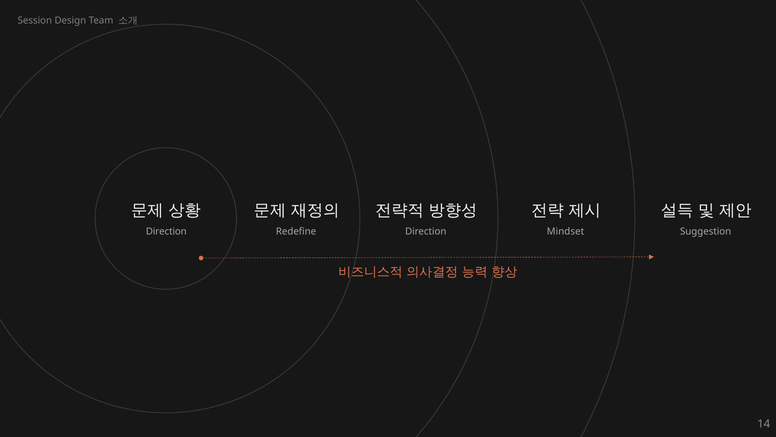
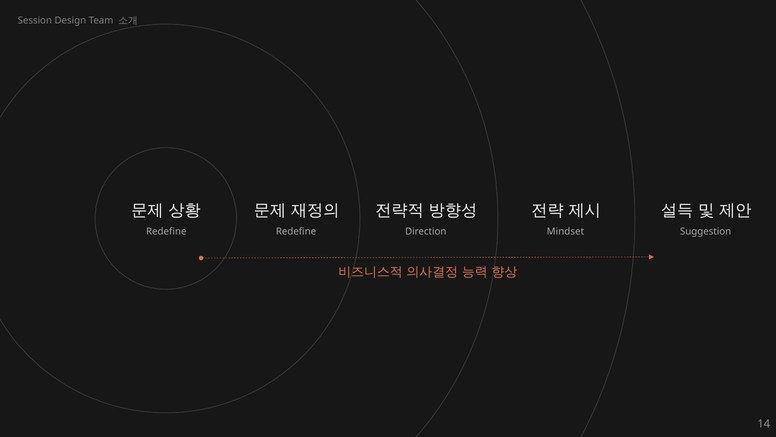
Direction: Direction -> Redefine (166, 232)
